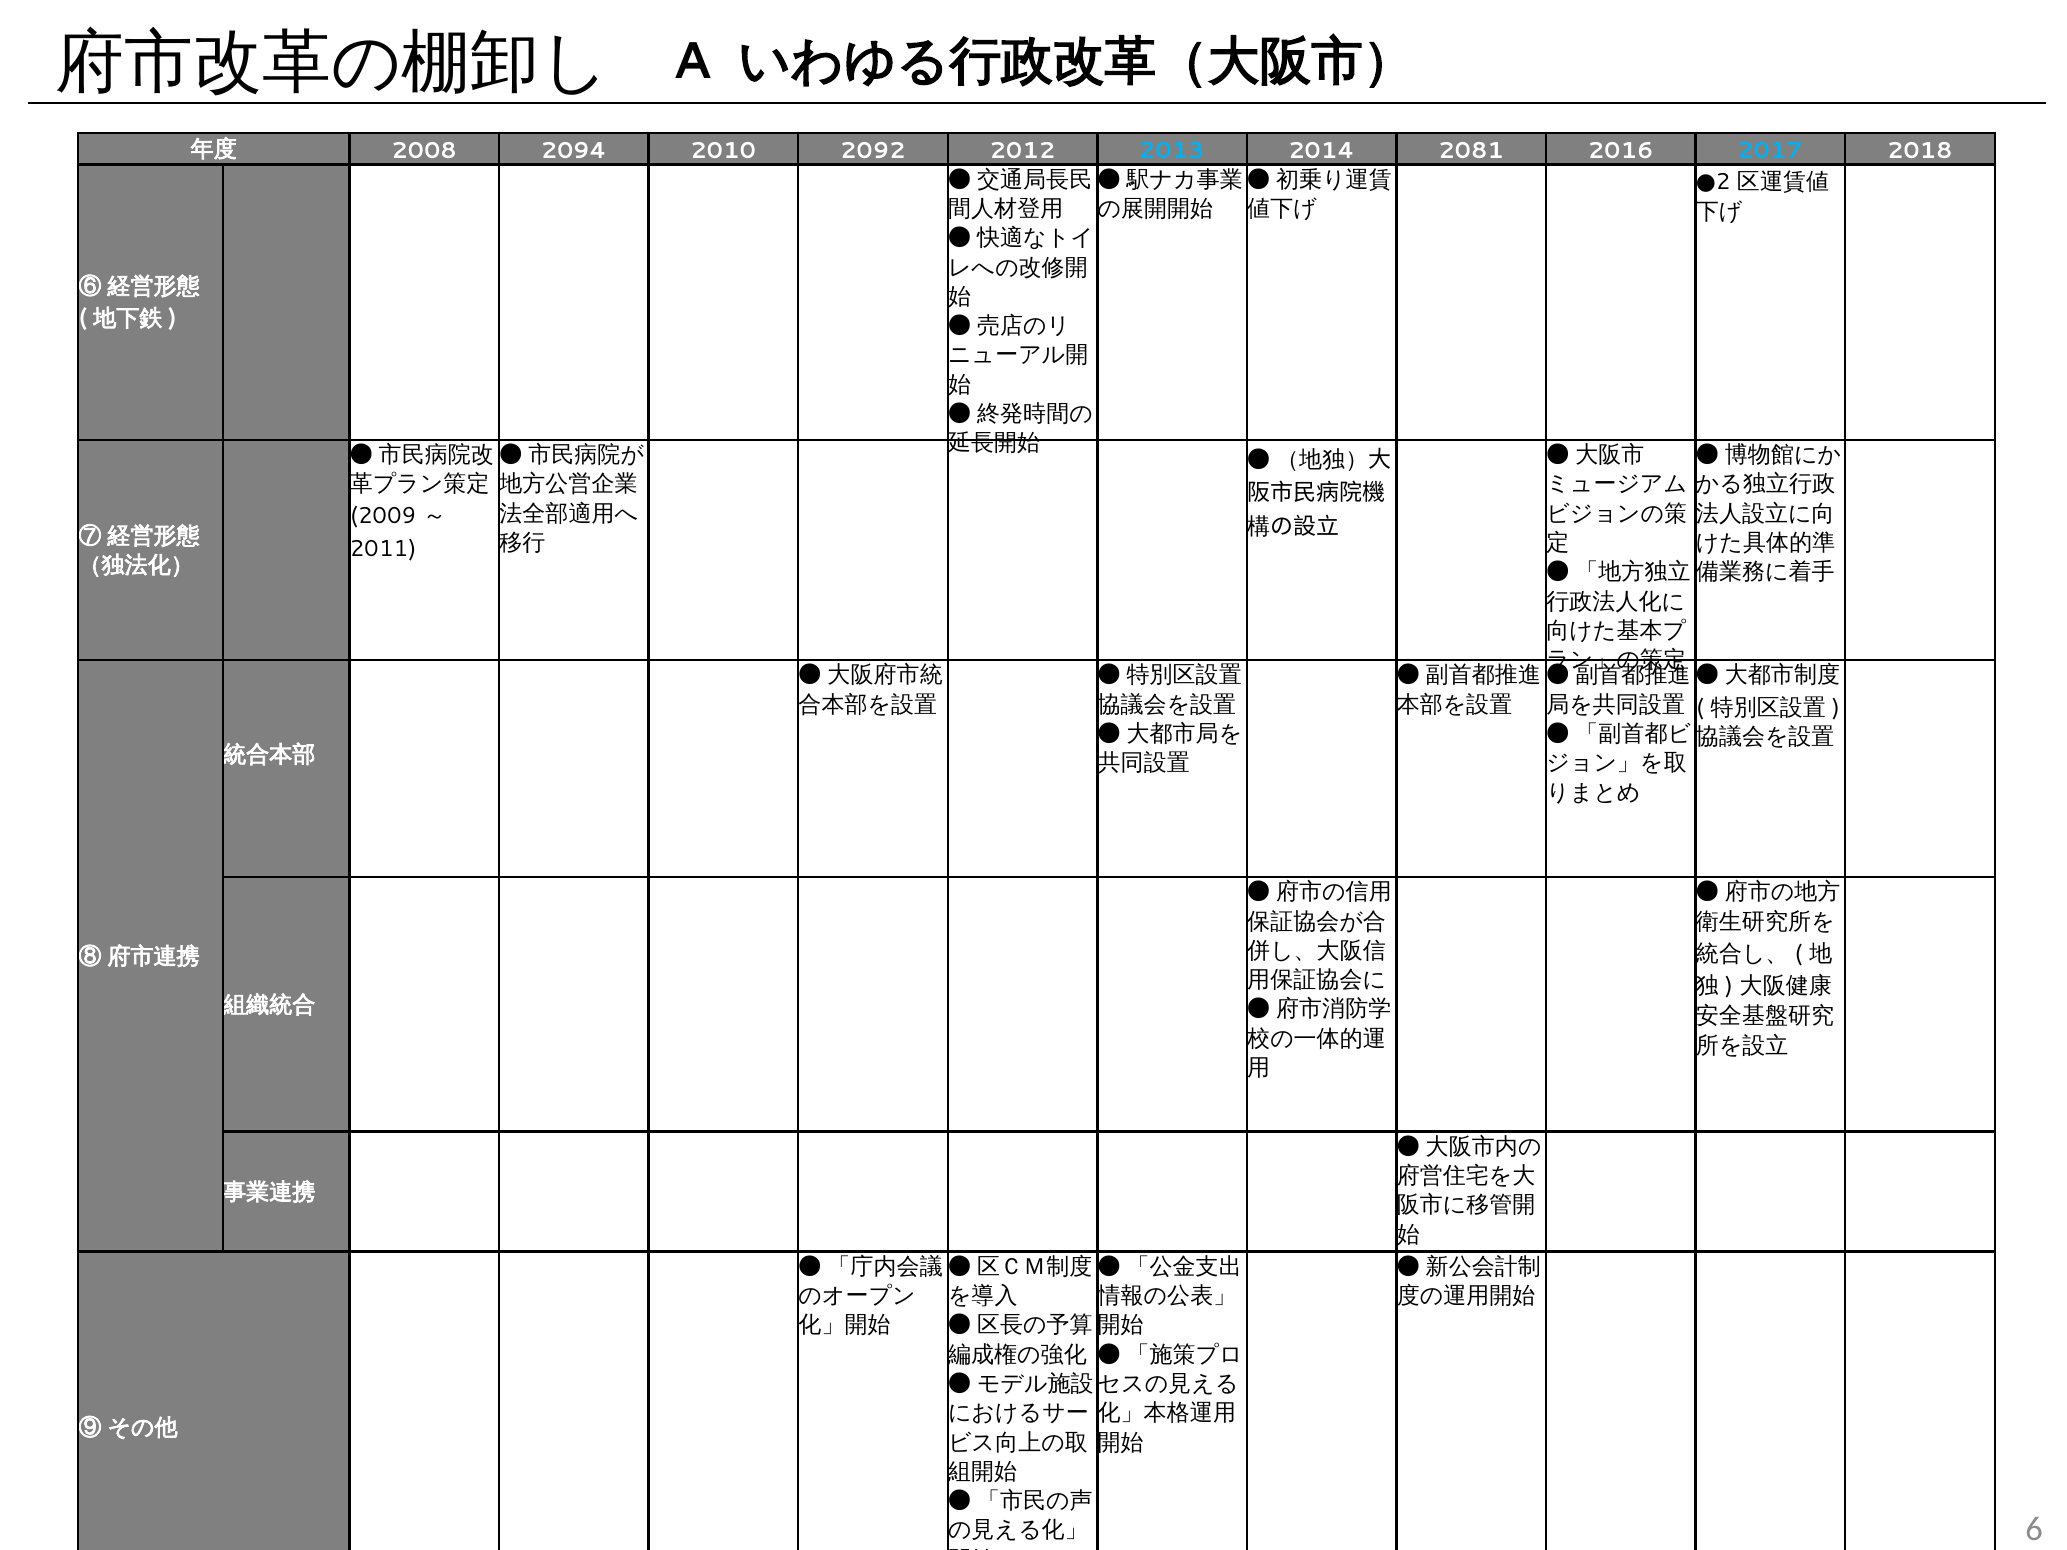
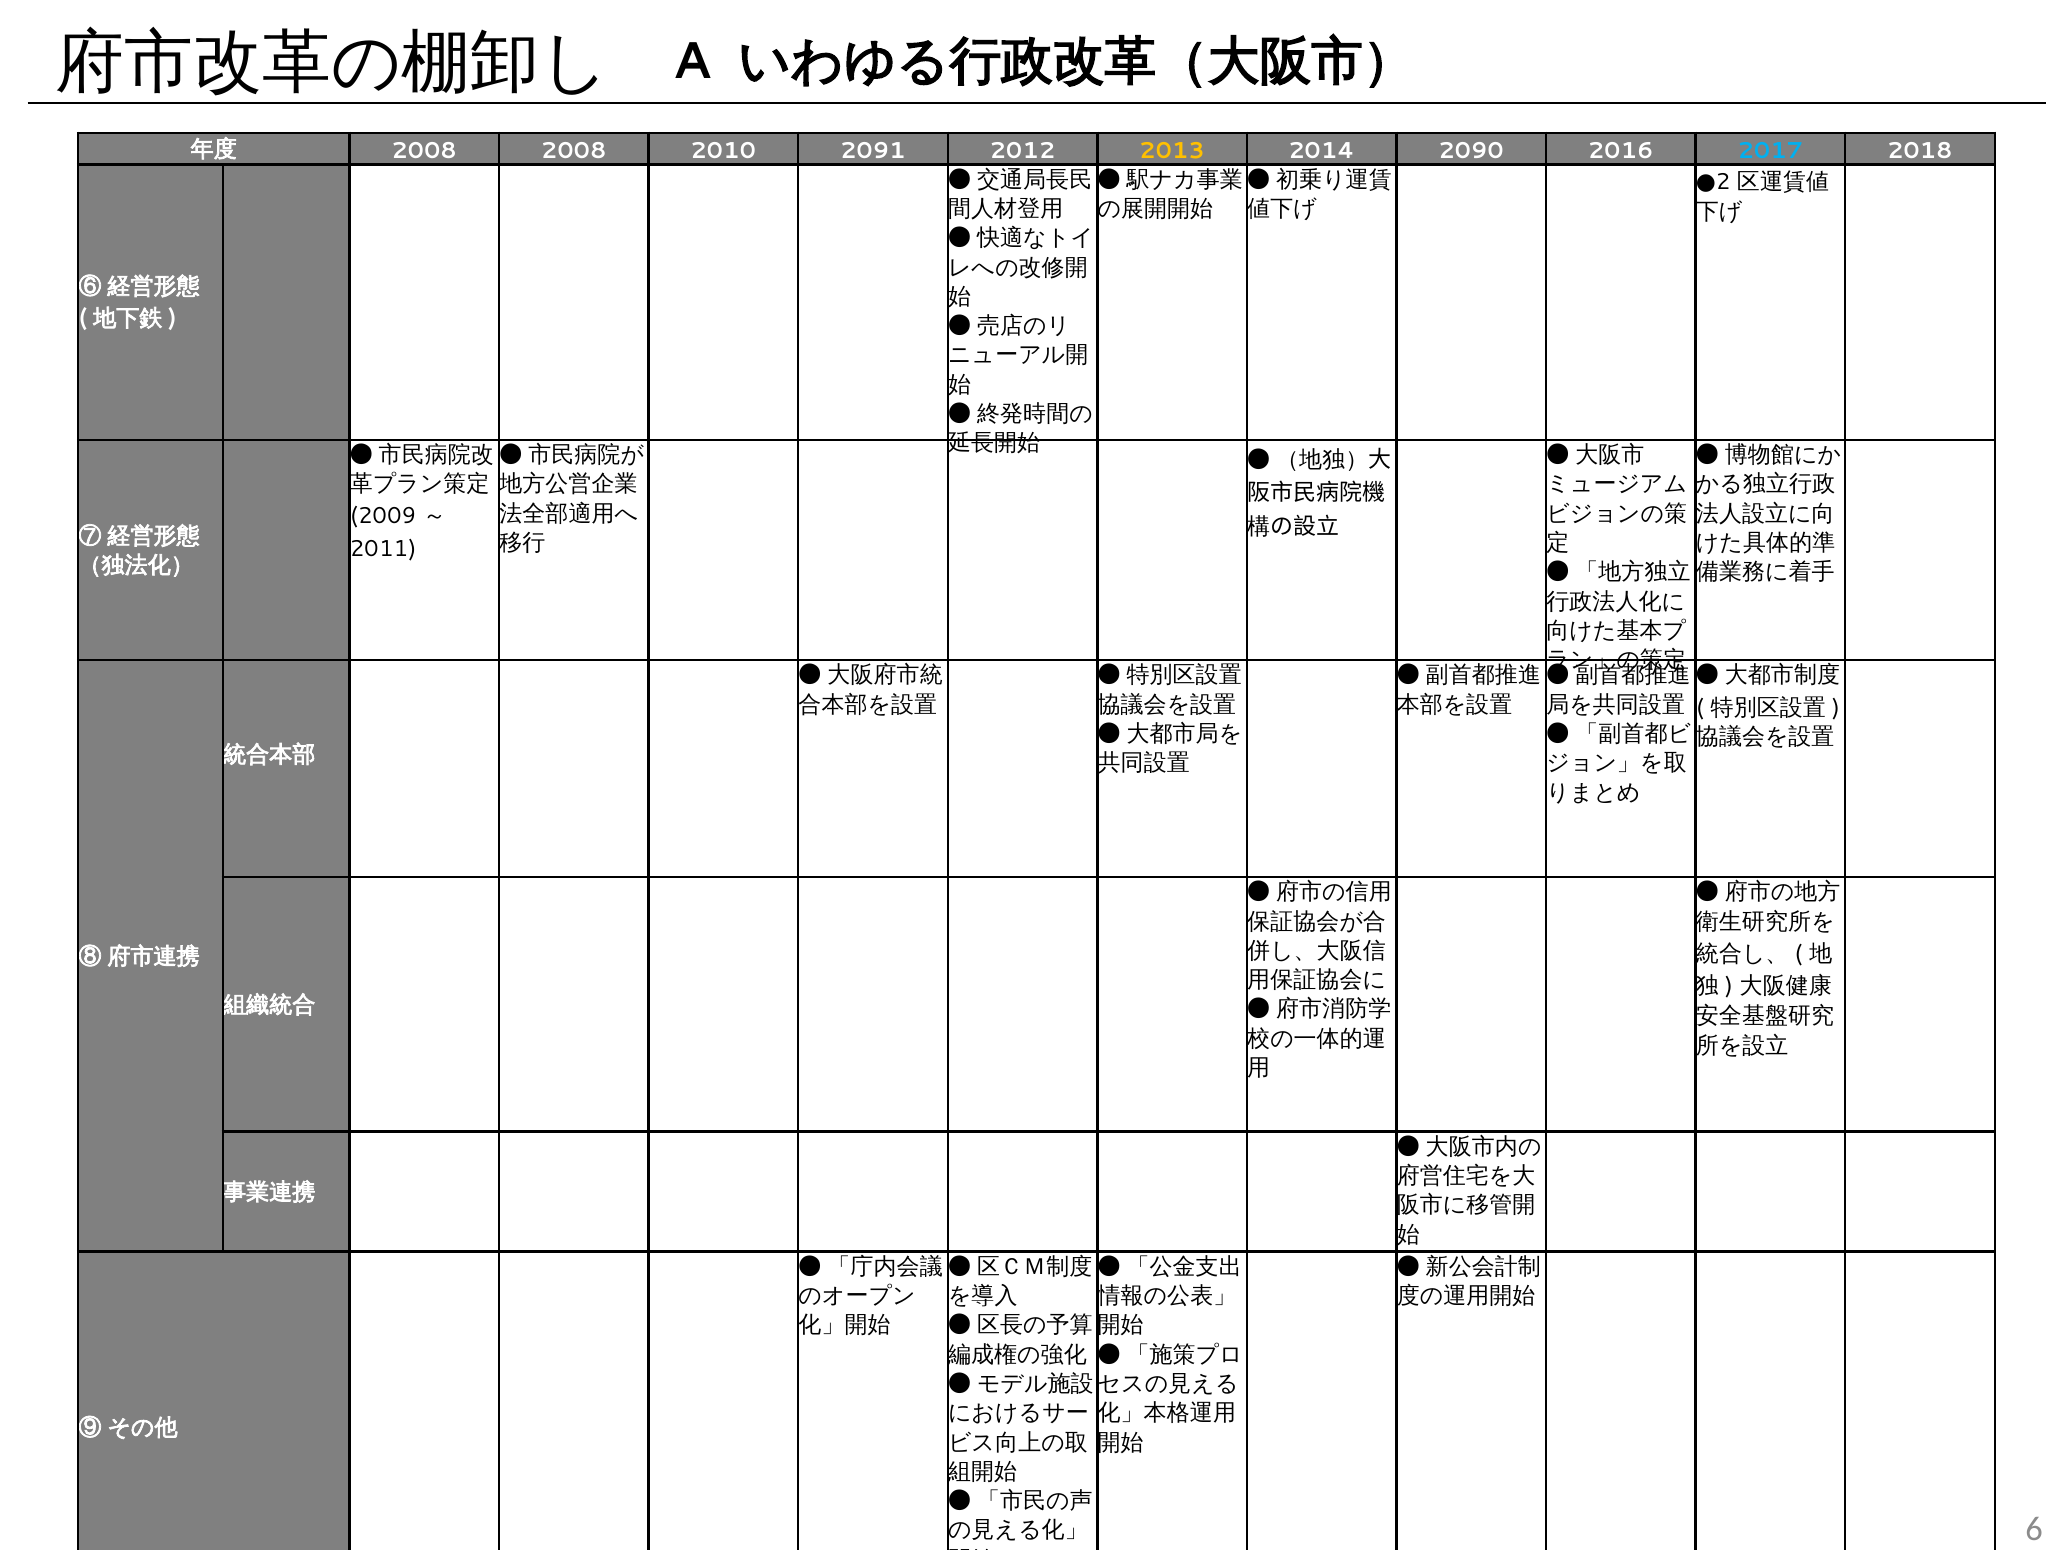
2008 2094: 2094 -> 2008 (574, 151)
2092: 2092 -> 2091 (873, 151)
2013 colour: light blue -> yellow (1172, 151)
2081: 2081 -> 2090 (1471, 151)
